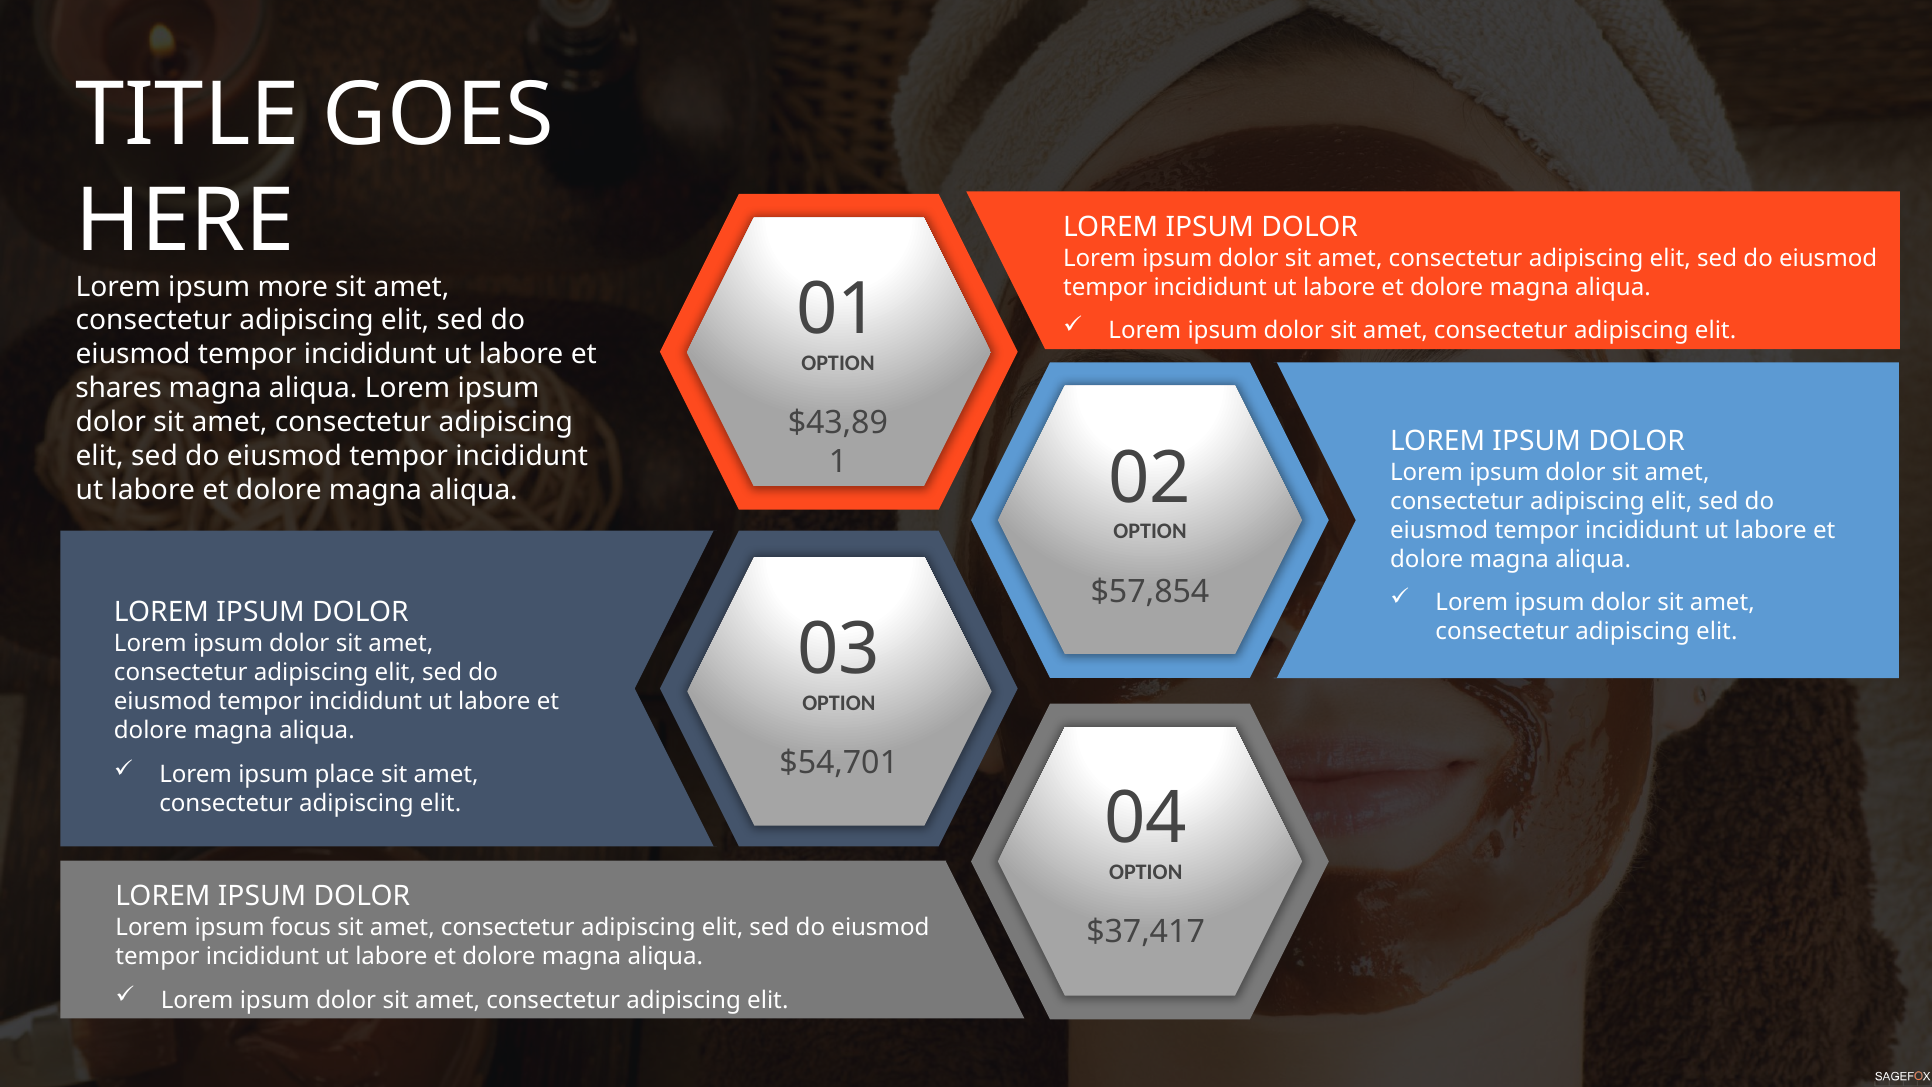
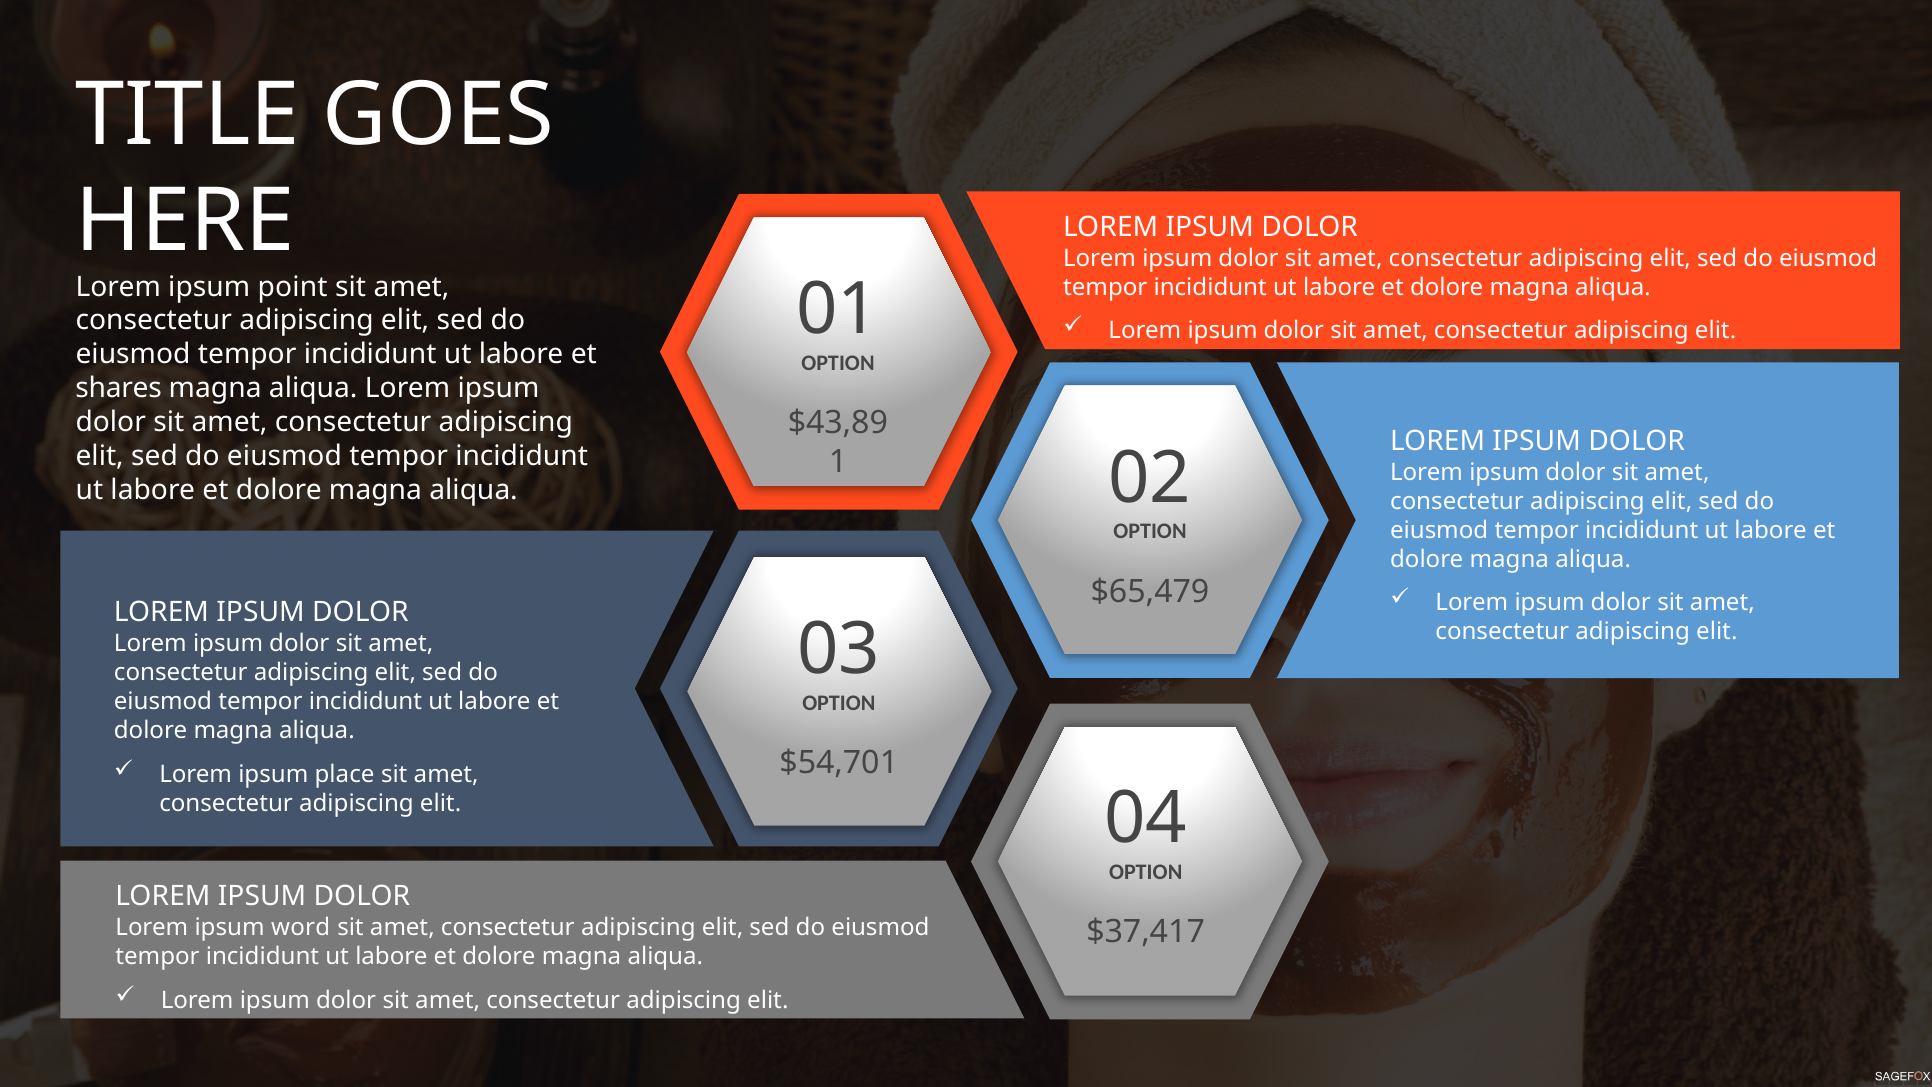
more: more -> point (293, 287)
$57,854: $57,854 -> $65,479 (1150, 591)
focus: focus -> word (301, 927)
